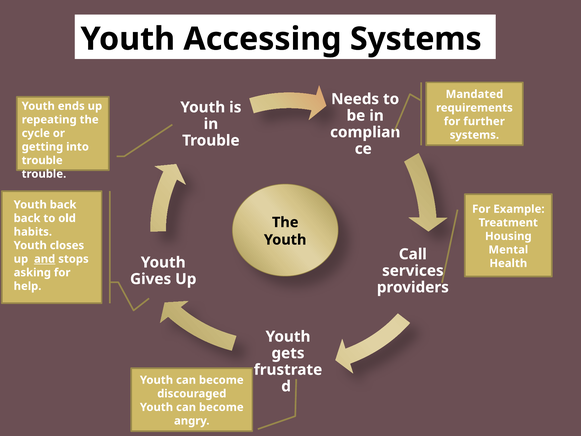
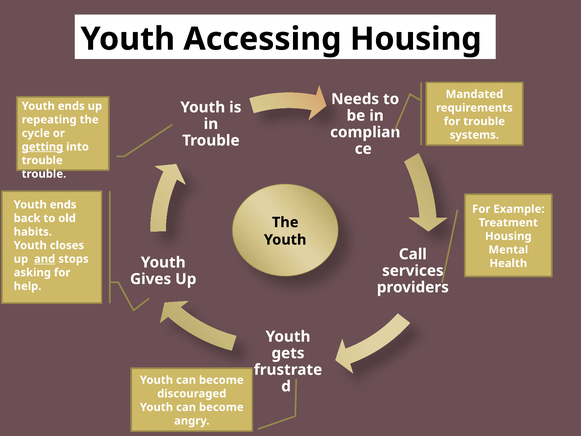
Accessing Systems: Systems -> Housing (416, 39)
for further: further -> trouble (484, 121)
getting underline: none -> present (42, 147)
back: back -> ends (63, 205)
